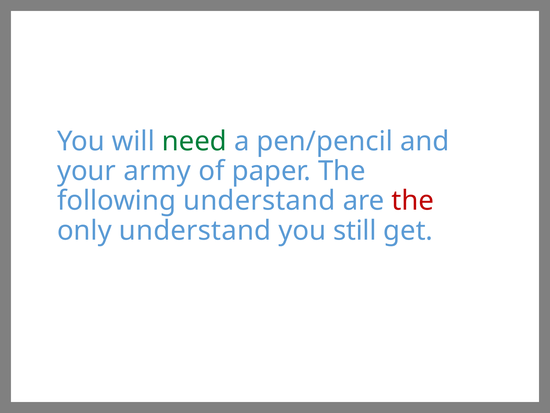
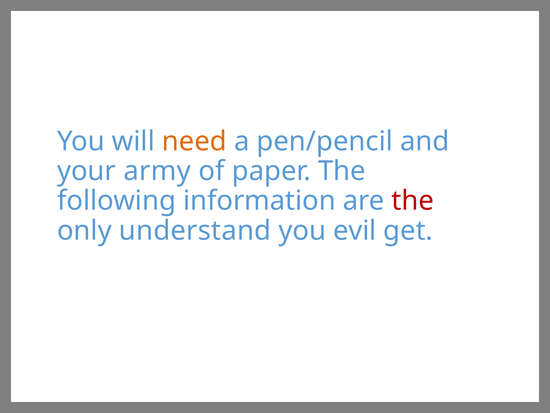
need colour: green -> orange (194, 141)
following understand: understand -> information (259, 201)
still: still -> evil (355, 230)
